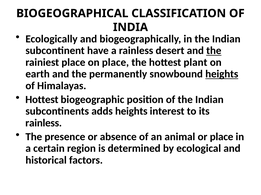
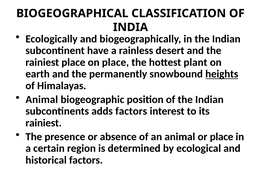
the underline: present -> none (214, 51)
Hottest: Hottest -> Animal (42, 100)
adds heights: heights -> factors (131, 112)
rainless: rainless -> rainiest (44, 123)
